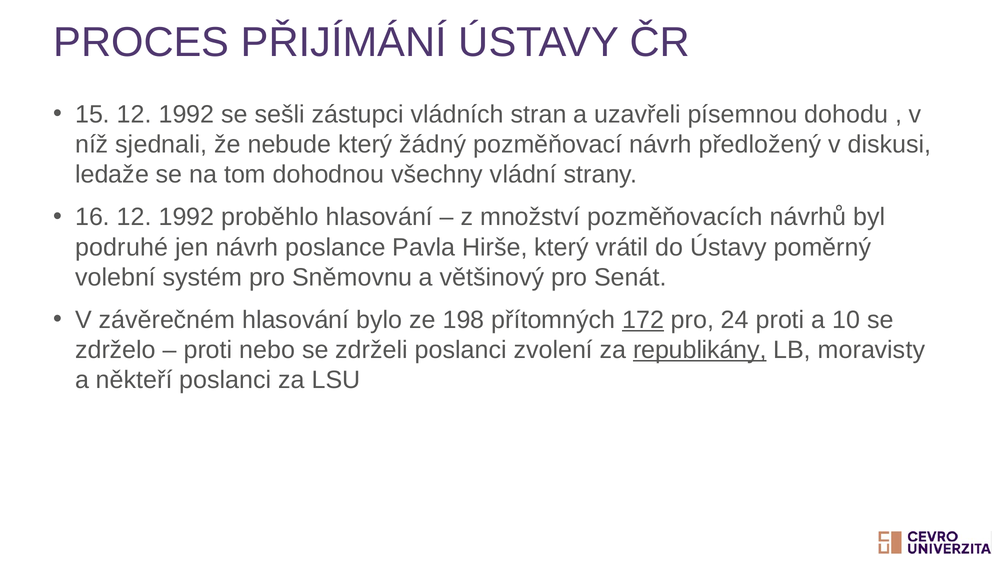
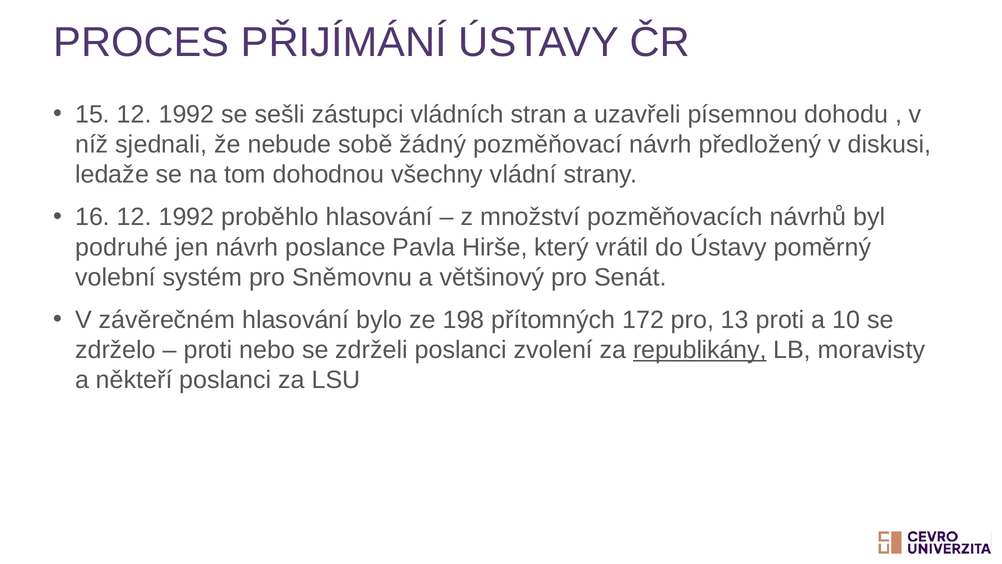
nebude který: který -> sobě (365, 144)
172 underline: present -> none (643, 320)
24: 24 -> 13 (735, 320)
